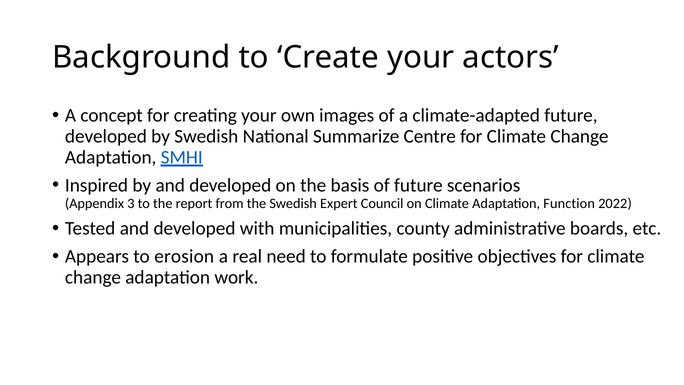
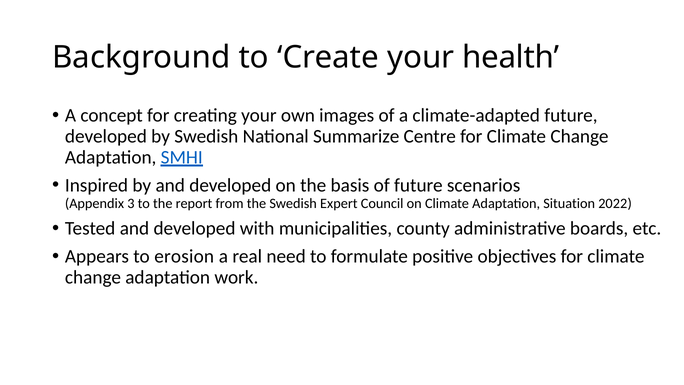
actors: actors -> health (511, 57)
Function: Function -> Situation (569, 203)
